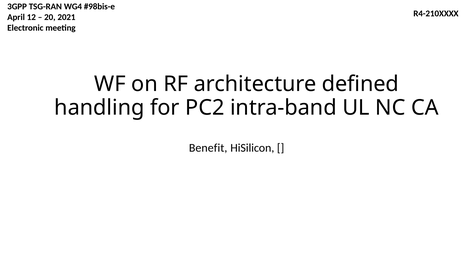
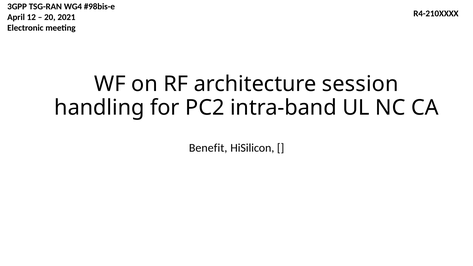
defined: defined -> session (360, 84)
